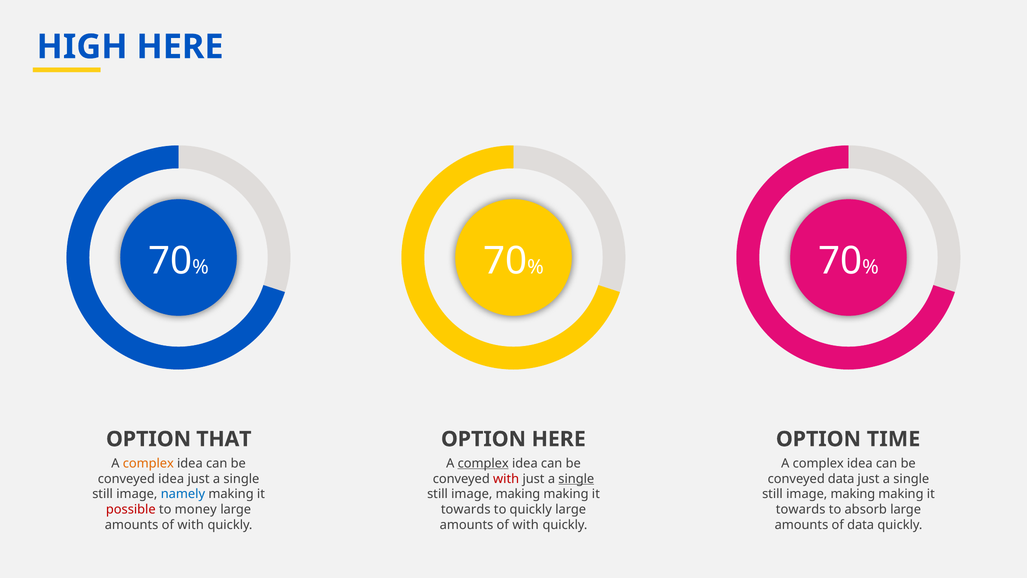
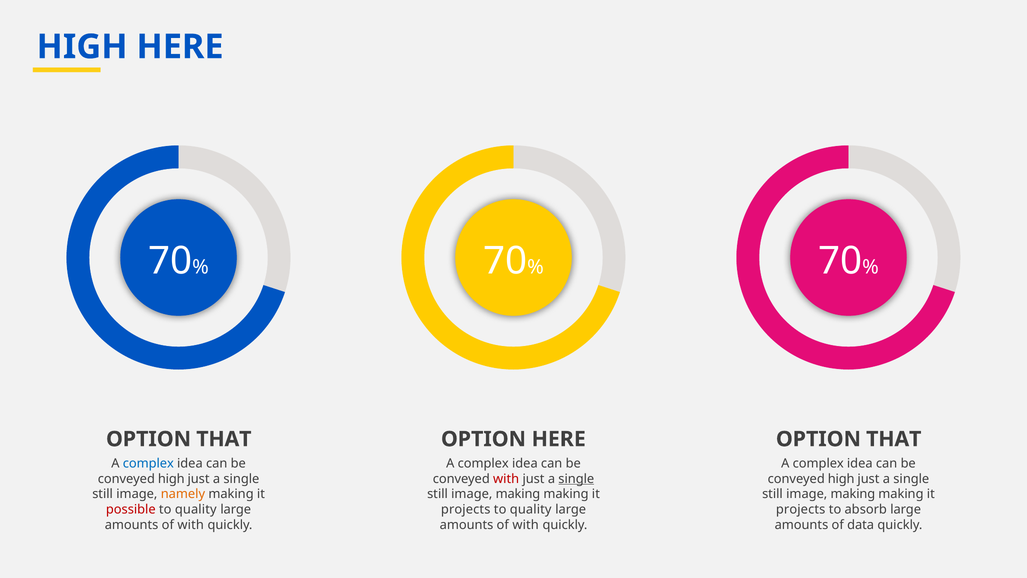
TIME: TIME -> THAT (894, 439)
complex colour: orange -> blue (148, 463)
complex underline: present -> none (483, 463)
idea: idea -> high (171, 479)
data: data -> high (841, 479)
namely colour: blue -> orange (183, 494)
money: money -> quality (196, 509)
towards: towards -> projects (466, 509)
quickly: quickly -> quality (531, 509)
towards: towards -> projects (801, 509)
